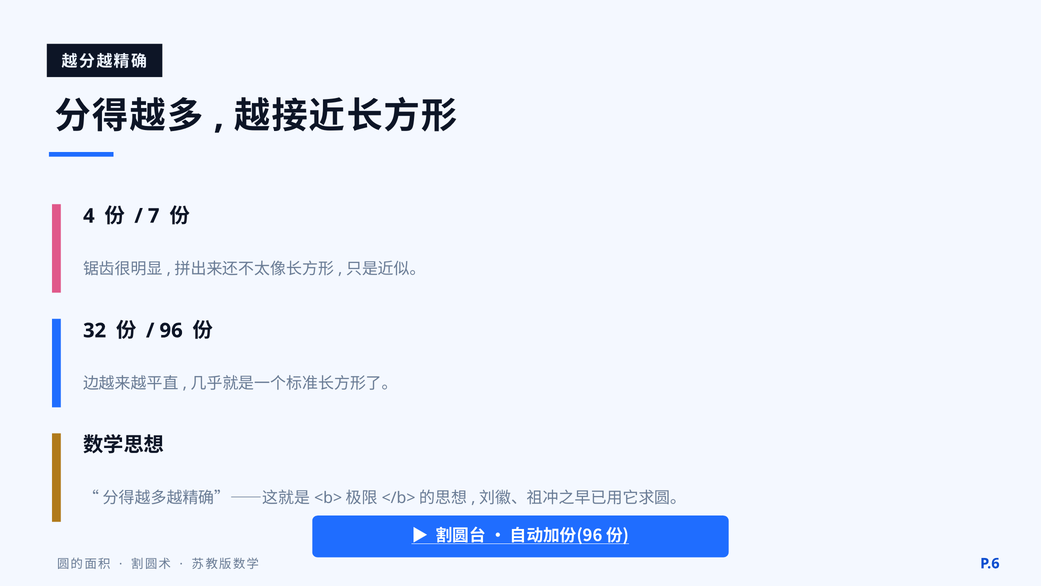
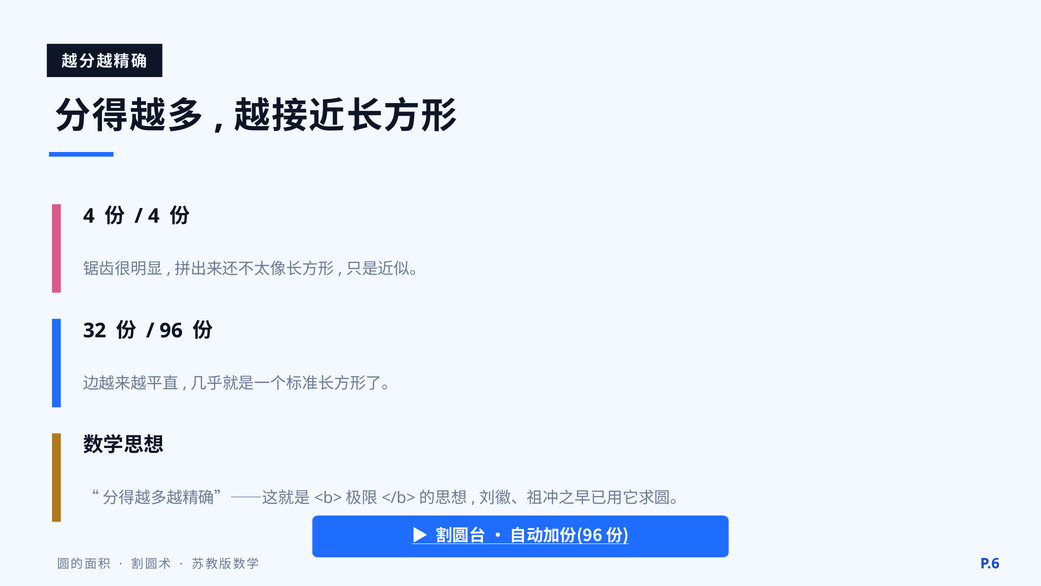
7: 7 -> 4 (154, 216)
